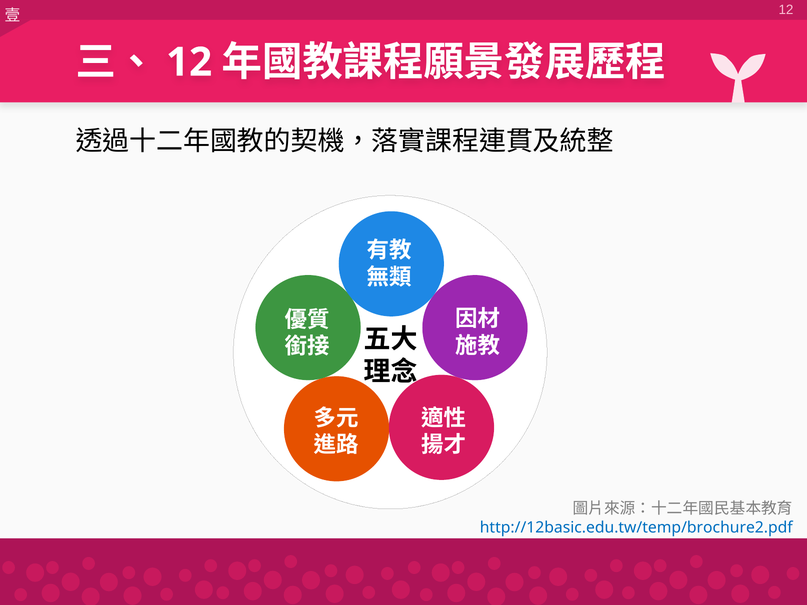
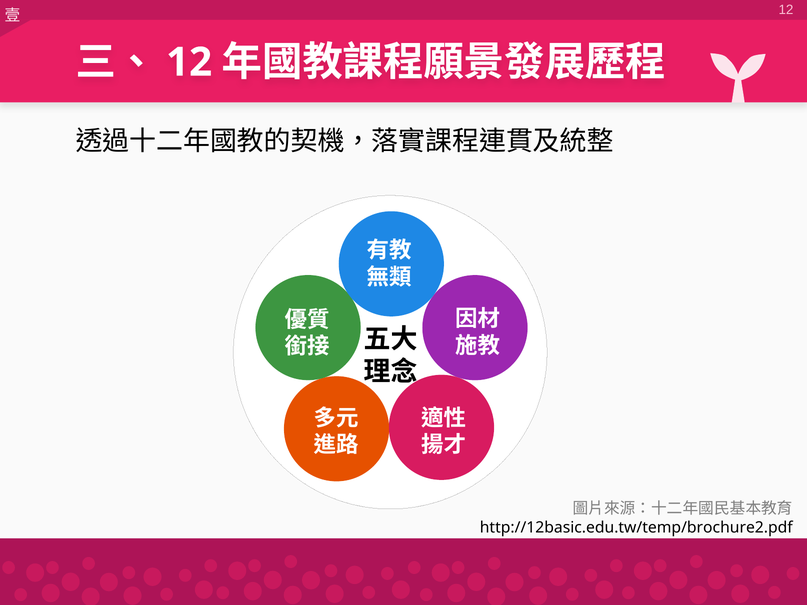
http://12basic.edu.tw/temp/brochure2.pdf colour: blue -> black (636, 528)
